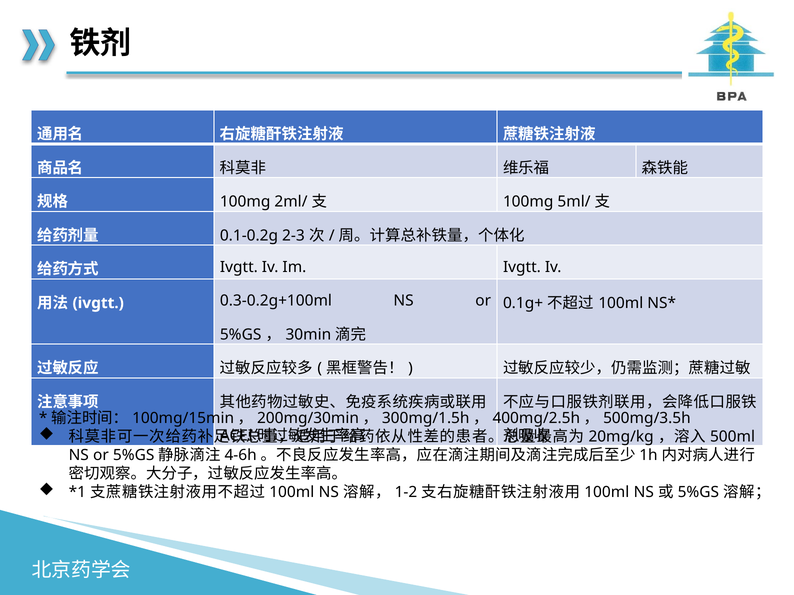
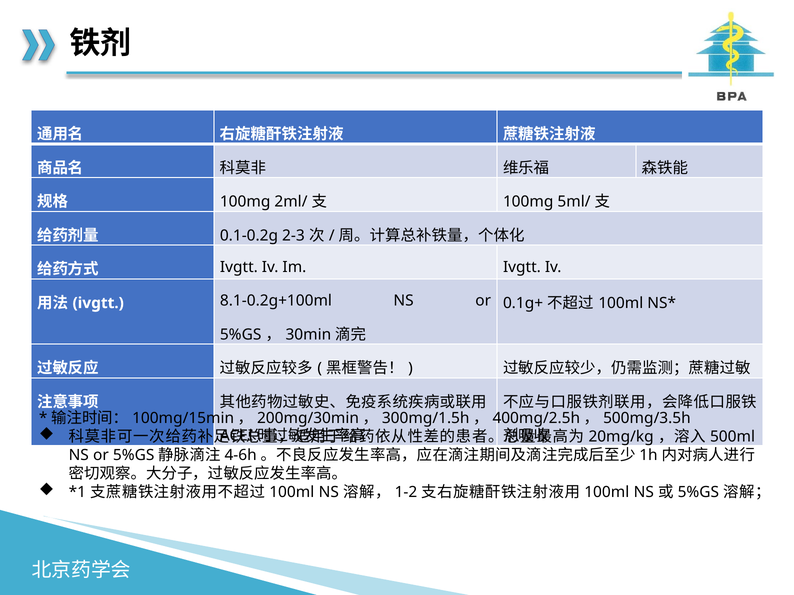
0.3-0.2g+100ml: 0.3-0.2g+100ml -> 8.1-0.2g+100ml (276, 301)
